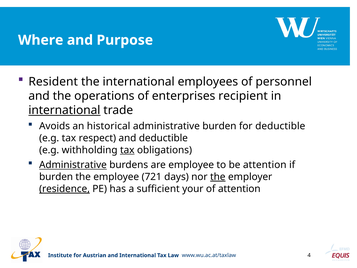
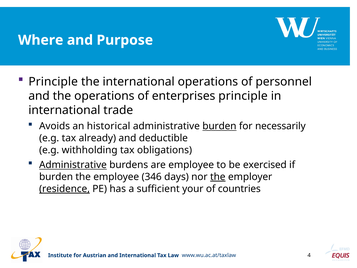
Resident: Resident -> Principle (53, 82)
international employees: employees -> operations (208, 82)
enterprises recipient: recipient -> principle (243, 96)
international underline: present -> none (64, 110)
burden underline: none -> present (219, 126)
for deductible: deductible -> necessarily (280, 126)
respect: respect -> already (97, 138)
tax underline: present -> none (127, 150)
be attention: attention -> exercised (265, 165)
721: 721 -> 346 (152, 177)
of attention: attention -> countries (239, 189)
